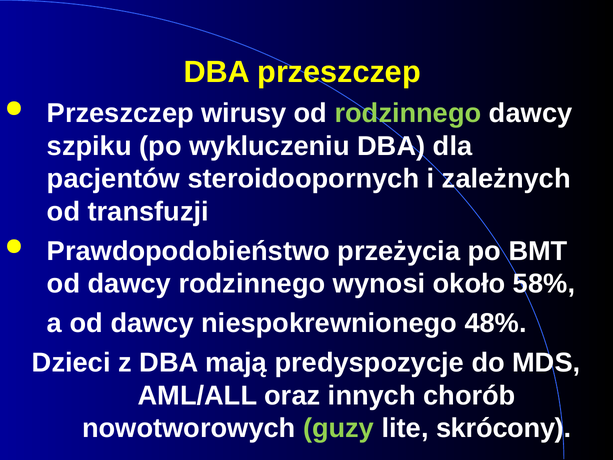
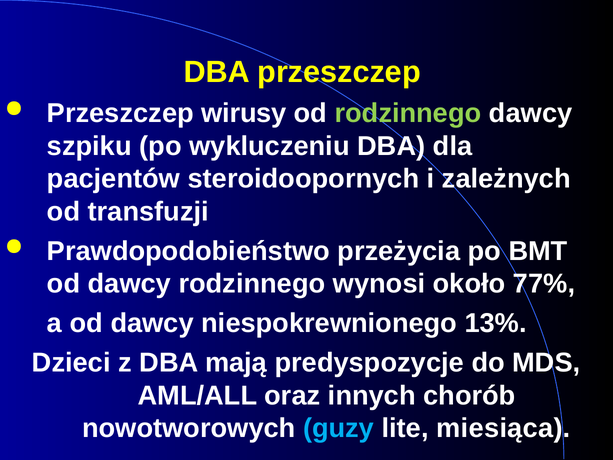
58%: 58% -> 77% (544, 284)
48%: 48% -> 13% (496, 323)
guzy colour: light green -> light blue (339, 428)
skrócony: skrócony -> miesiąca (503, 428)
